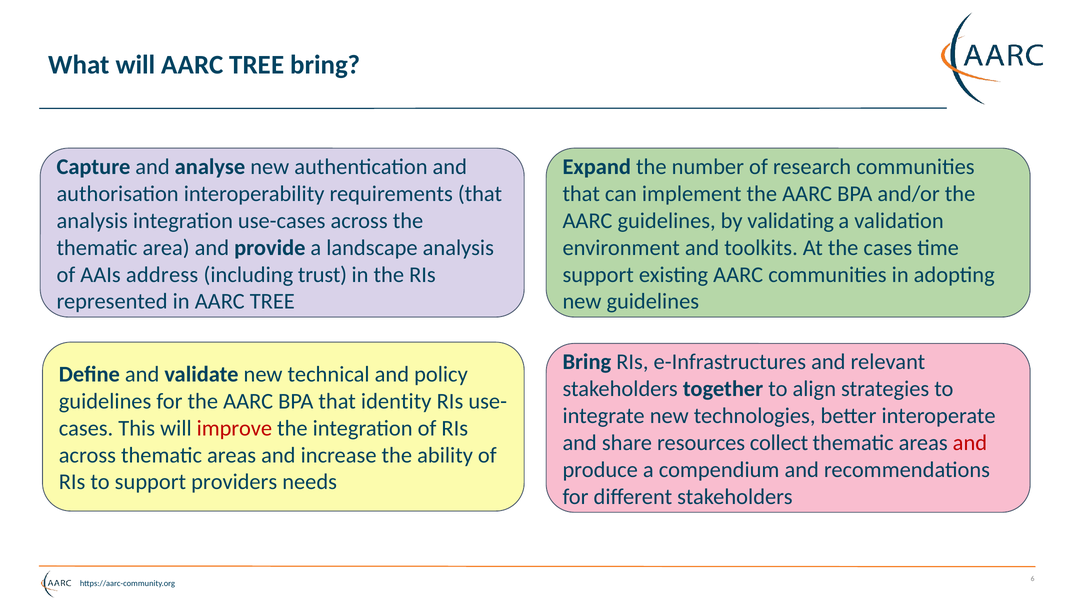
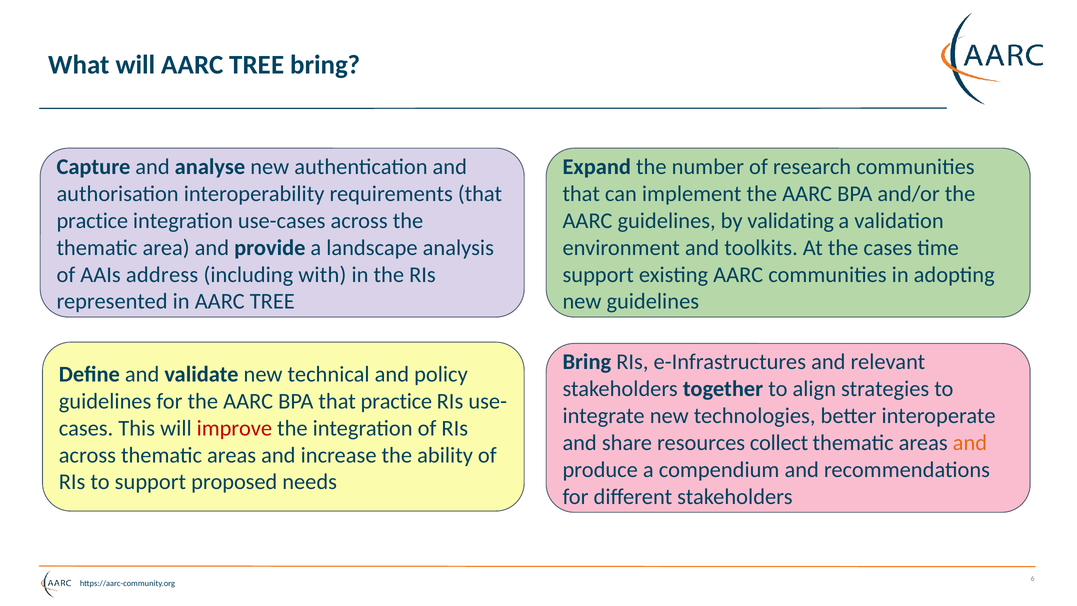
analysis: analysis -> practice (92, 221)
trust: trust -> with (322, 275)
BPA that identity: identity -> practice (396, 401)
and colour: red -> orange (970, 443)
providers: providers -> proposed (234, 482)
